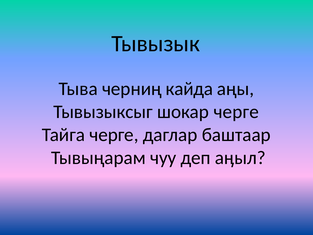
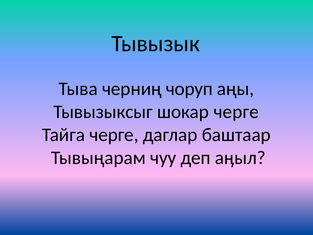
кайда: кайда -> чоруп (189, 89)
